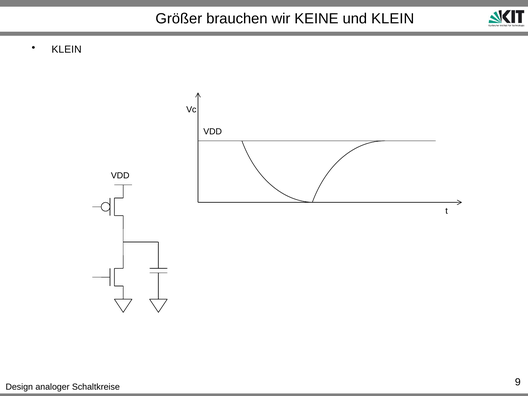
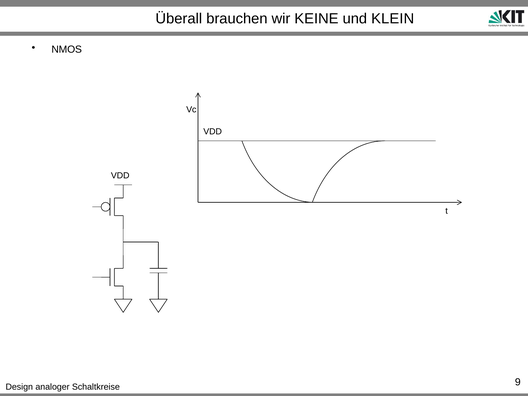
Größer: Größer -> Überall (179, 19)
KLEIN: KLEIN -> NMOS (67, 49)
